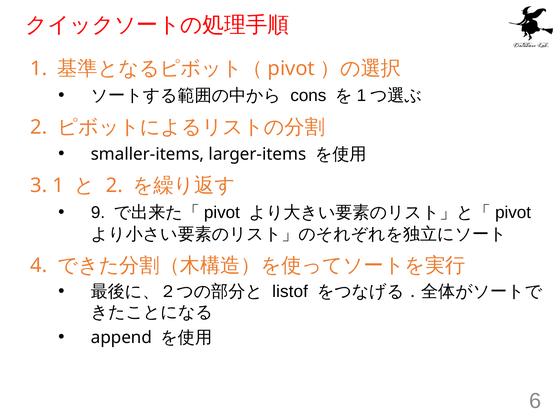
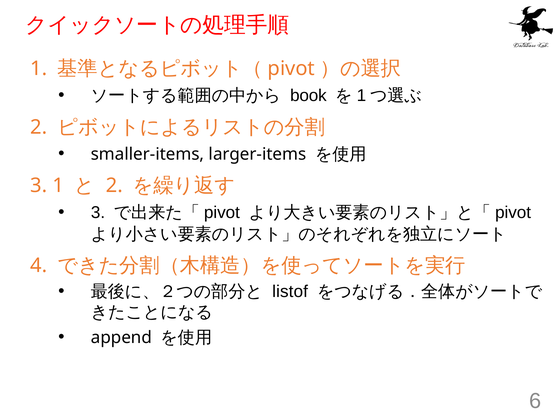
cons: cons -> book (308, 96)
9: 9 -> 3 (98, 213)
